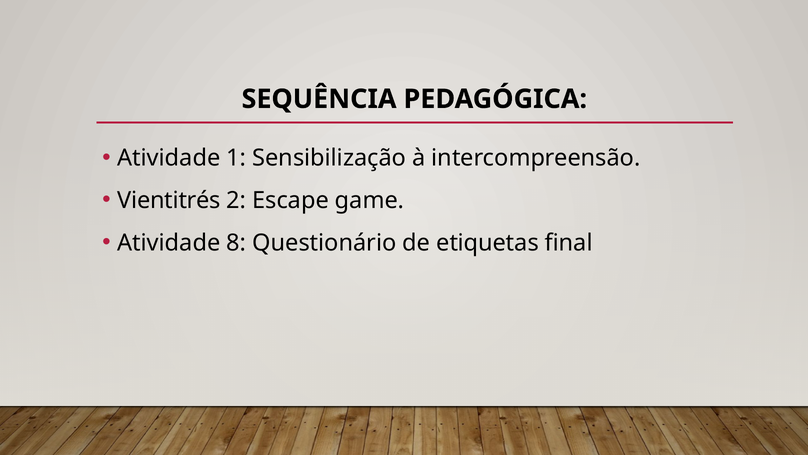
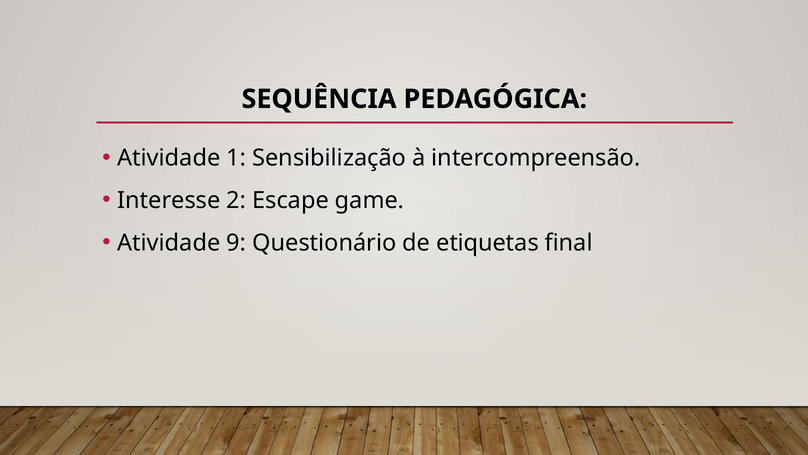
Vientitrés: Vientitrés -> Interesse (169, 200)
8: 8 -> 9 (236, 243)
